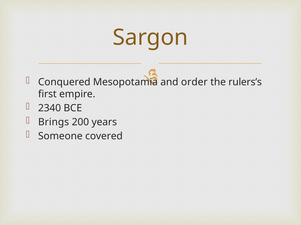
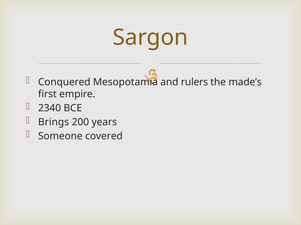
order: order -> rulers (194, 82)
rulers’s: rulers’s -> made’s (245, 82)
